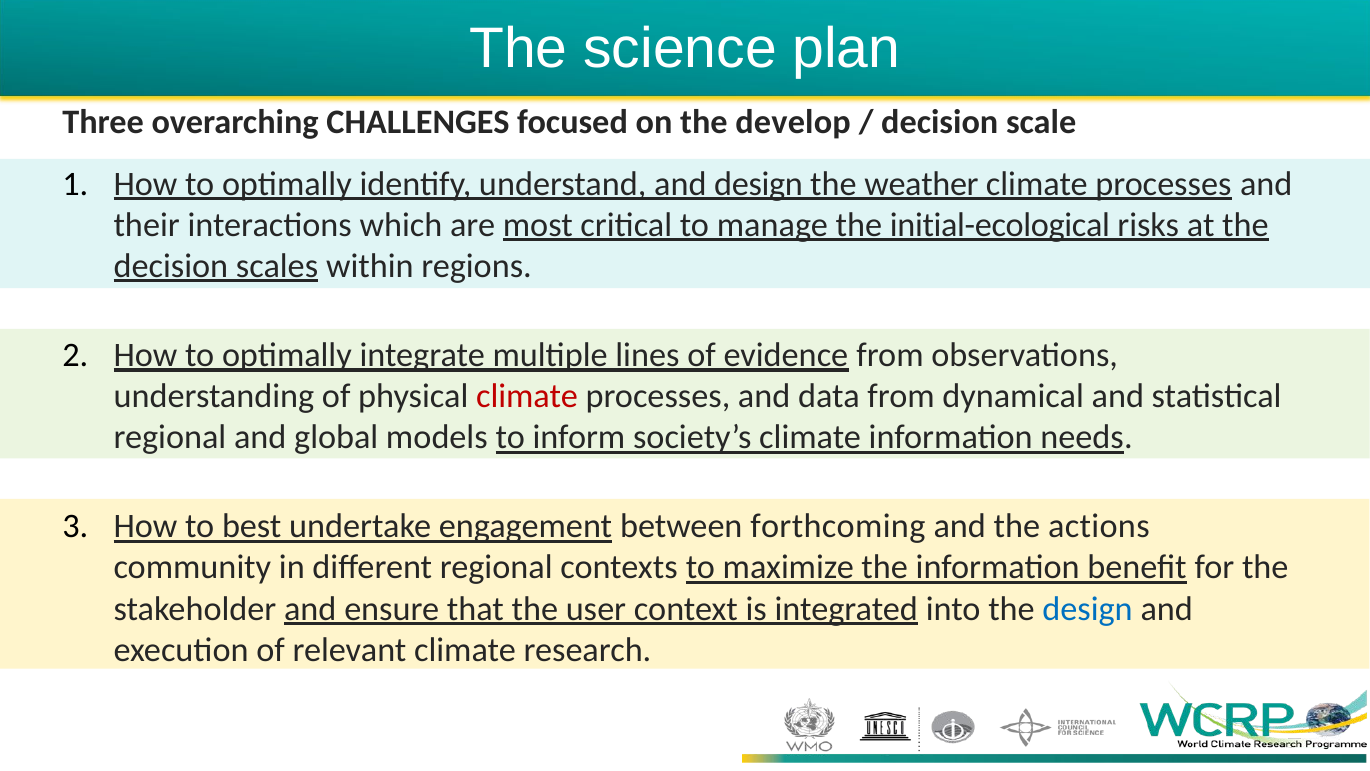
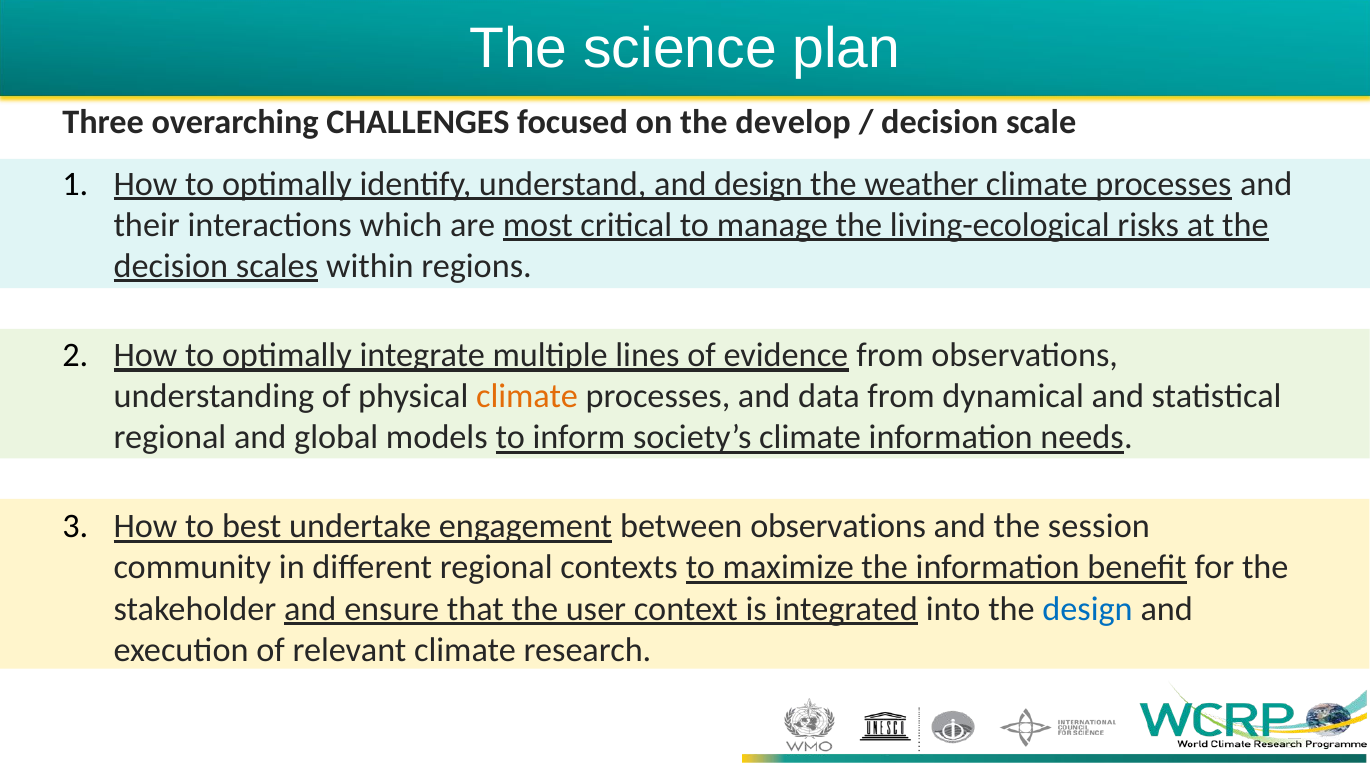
initial-ecological: initial-ecological -> living-ecological (1000, 225)
climate colour: red -> orange (527, 396)
between forthcoming: forthcoming -> observations (838, 526)
actions: actions -> session (1099, 526)
